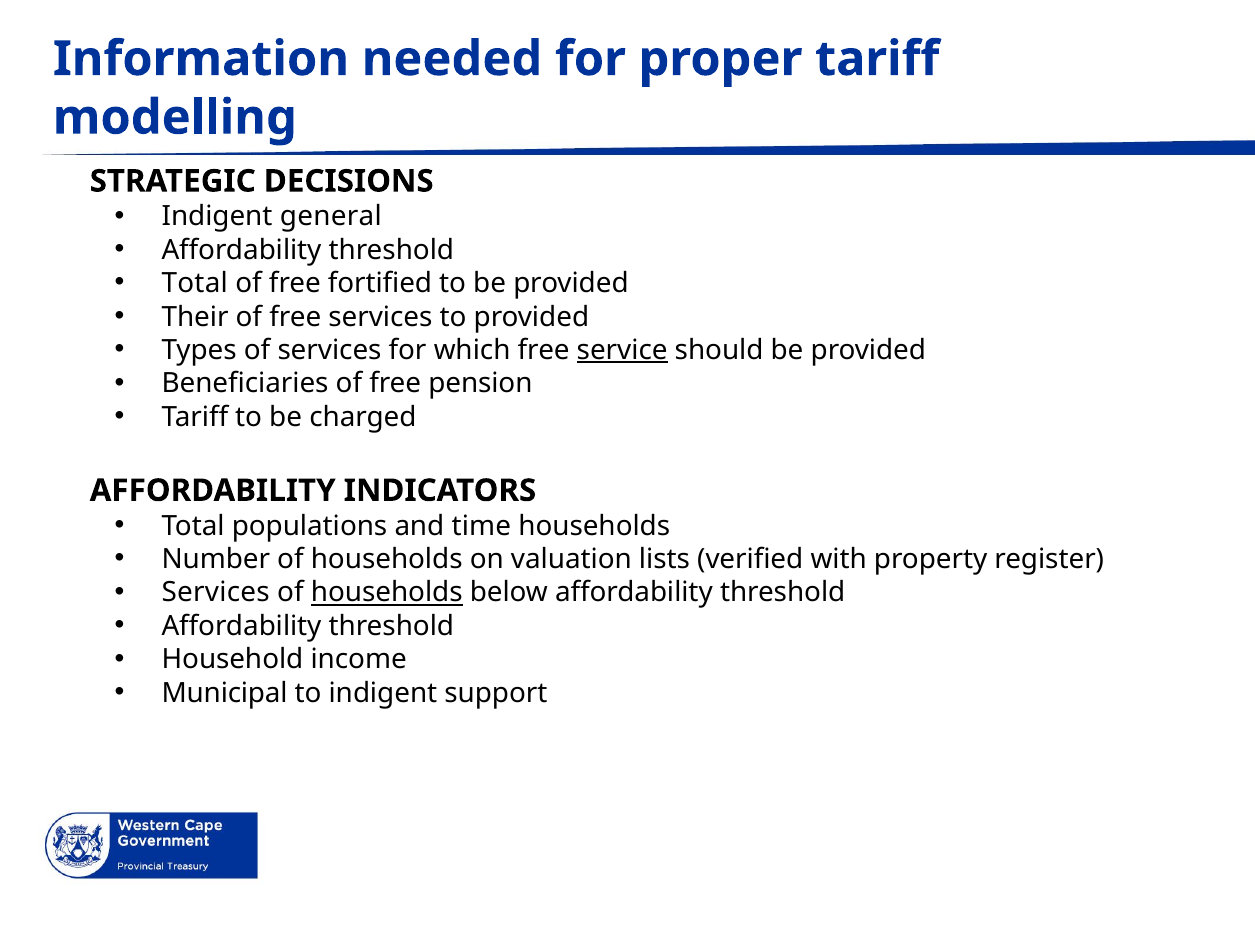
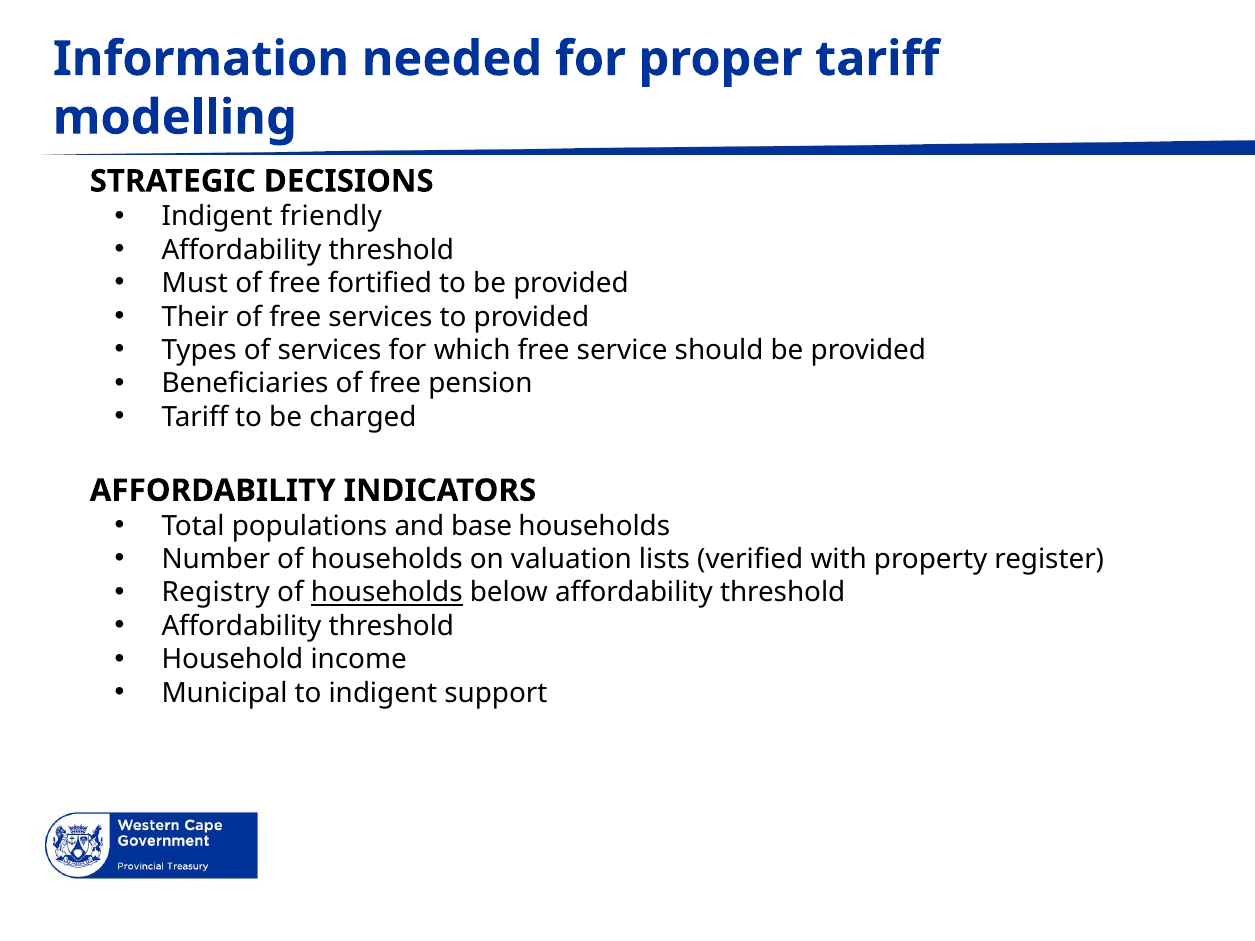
general: general -> friendly (331, 217)
Total: Total -> Must (195, 283)
service underline: present -> none (622, 350)
time: time -> base (482, 526)
Services: Services -> Registry (216, 593)
